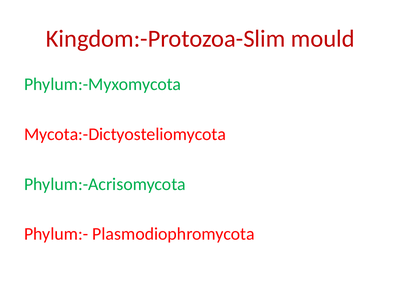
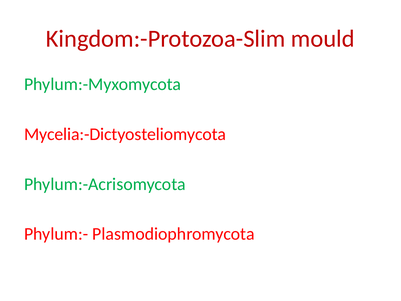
Mycota:-Dictyosteliomycota: Mycota:-Dictyosteliomycota -> Mycelia:-Dictyosteliomycota (125, 134)
